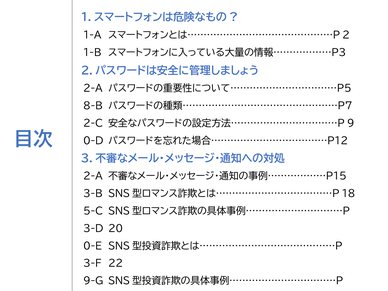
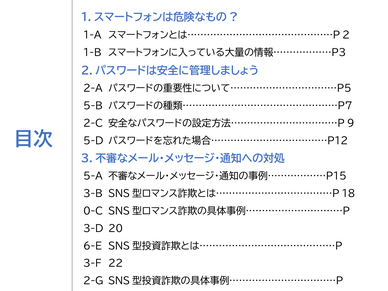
8-B: 8-B -> 5-B (93, 106)
0-D: 0-D -> 5-D (93, 141)
2-A: 2-A -> 5-A (93, 176)
5-C: 5-C -> 0-C (93, 211)
0-E: 0-E -> 6-E (93, 246)
9-G: 9-G -> 2-G (93, 281)
